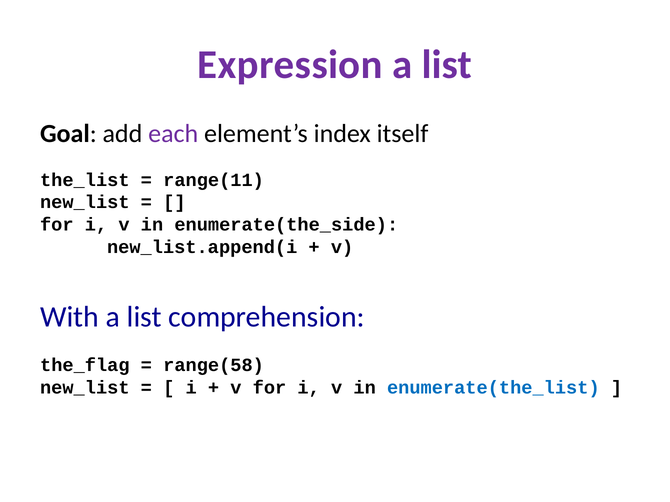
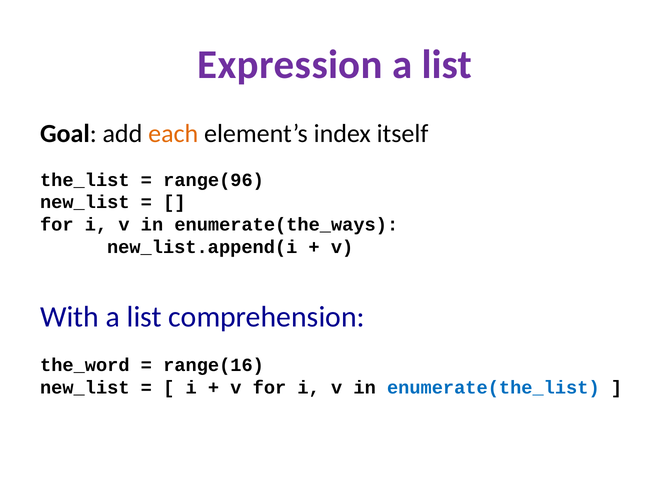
each colour: purple -> orange (173, 134)
range(11: range(11 -> range(96 (214, 180)
enumerate(the_side: enumerate(the_side -> enumerate(the_ways (286, 225)
the_flag: the_flag -> the_word (85, 366)
range(58: range(58 -> range(16 (214, 366)
